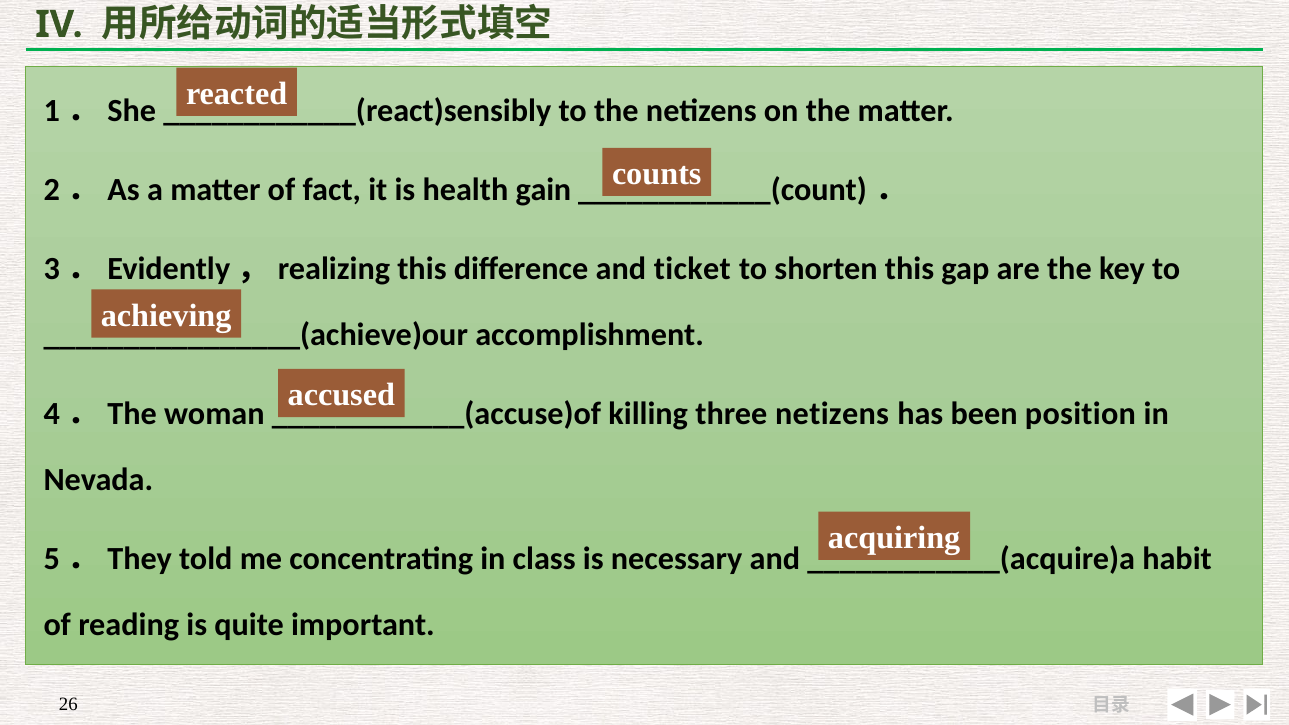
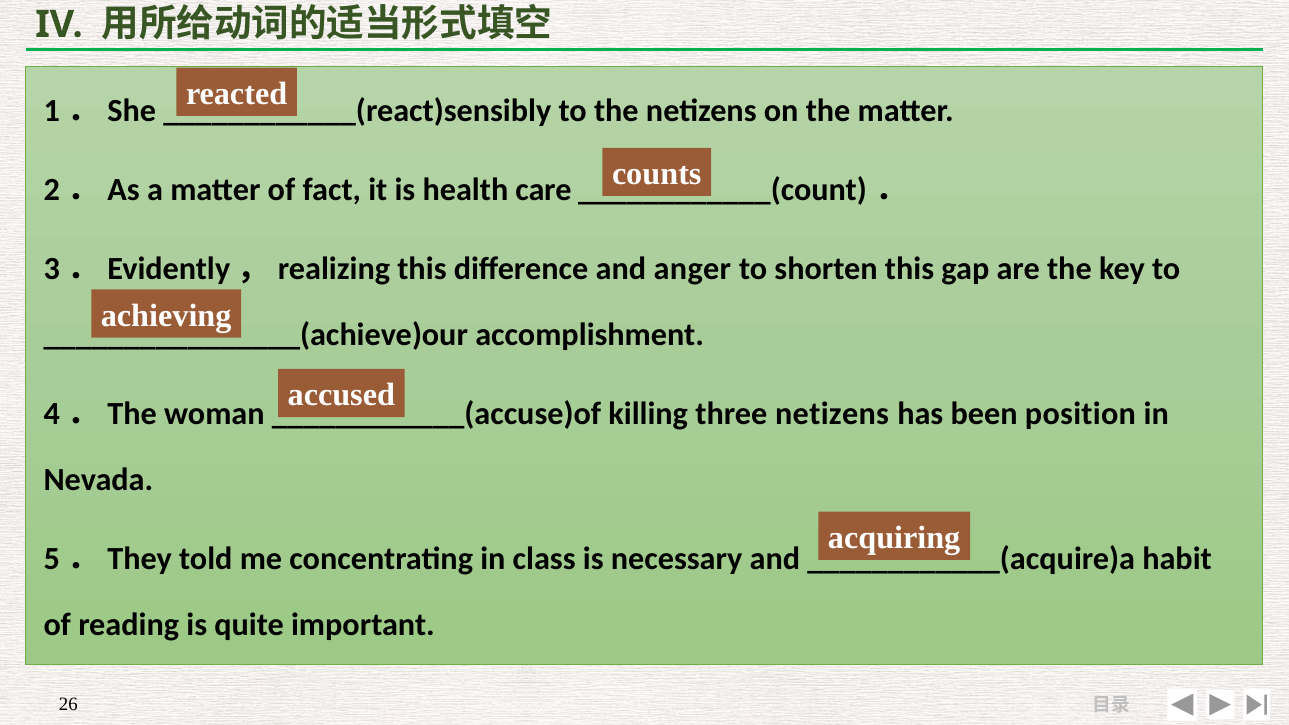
gain: gain -> care (543, 190)
ticket: ticket -> anger (692, 269)
